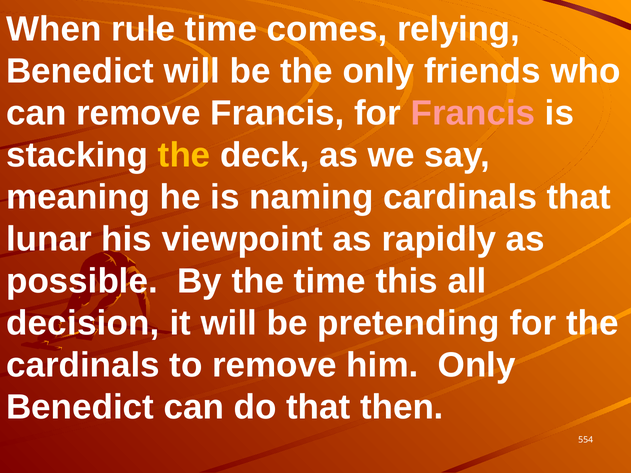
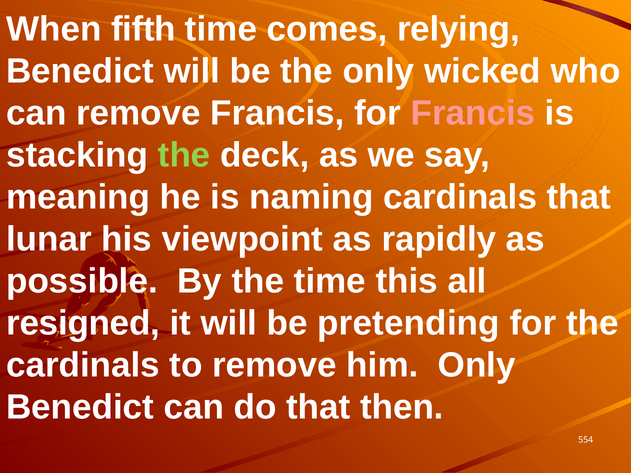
rule: rule -> fifth (143, 29)
friends: friends -> wicked (483, 71)
the colour: yellow -> light green (184, 155)
decision: decision -> resigned (83, 324)
